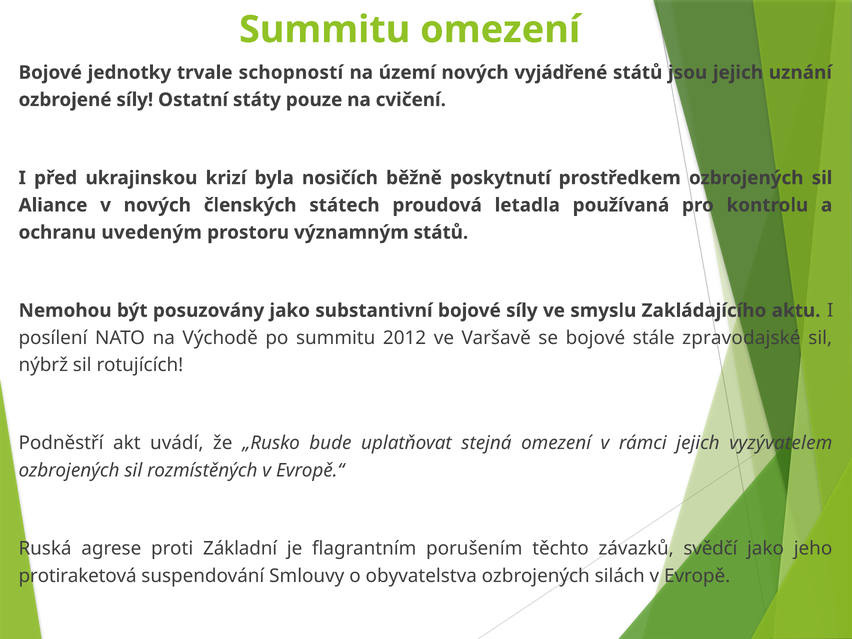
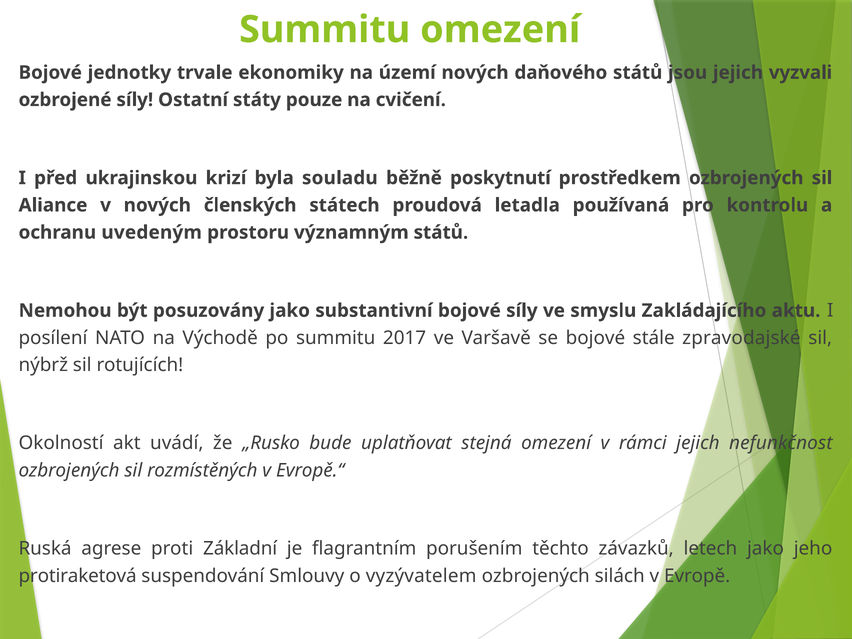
schopností: schopností -> ekonomiky (291, 73)
vyjádřené: vyjádřené -> daňového (561, 73)
uznání: uznání -> vyzvali (800, 73)
nosičích: nosičích -> souladu (340, 178)
2012: 2012 -> 2017 (405, 338)
Podněstří: Podněstří -> Okolností (61, 443)
vyzývatelem: vyzývatelem -> nefunkčnost (781, 443)
svědčí: svědčí -> letech (710, 549)
obyvatelstva: obyvatelstva -> vyzývatelem (421, 576)
